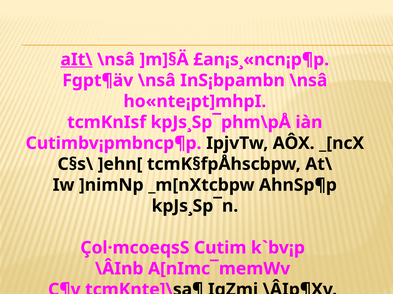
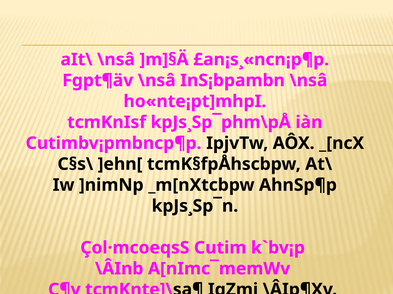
aIt\ underline: present -> none (77, 60)
